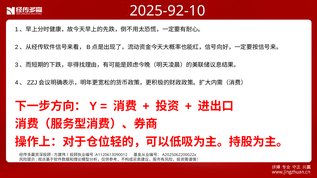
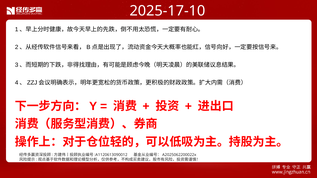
2025-92-10: 2025-92-10 -> 2025-17-10 (167, 11)
